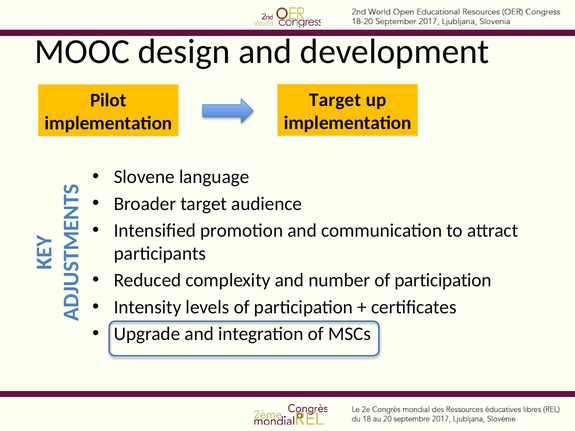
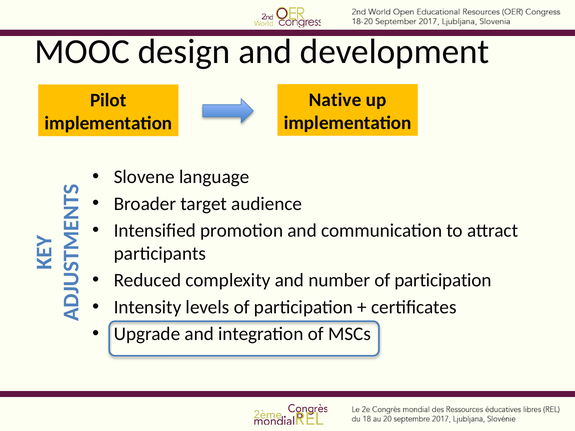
Target: Target -> Native (335, 100)
